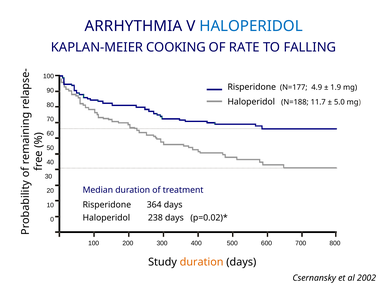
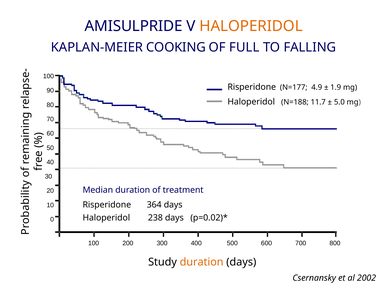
ARRHYTHMIA: ARRHYTHMIA -> AMISULPRIDE (134, 26)
HALOPERIDOL colour: blue -> orange (251, 26)
RATE: RATE -> FULL (244, 47)
